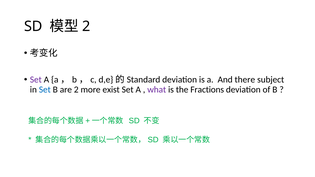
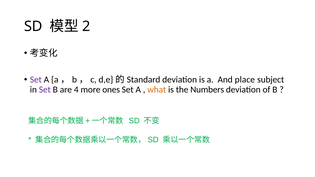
there: there -> place (245, 80)
Set colour: blue -> purple (45, 90)
are 2: 2 -> 4 (76, 90)
exist: exist -> ones (111, 90)
what colour: purple -> orange (157, 90)
Fractions: Fractions -> Numbers (207, 90)
